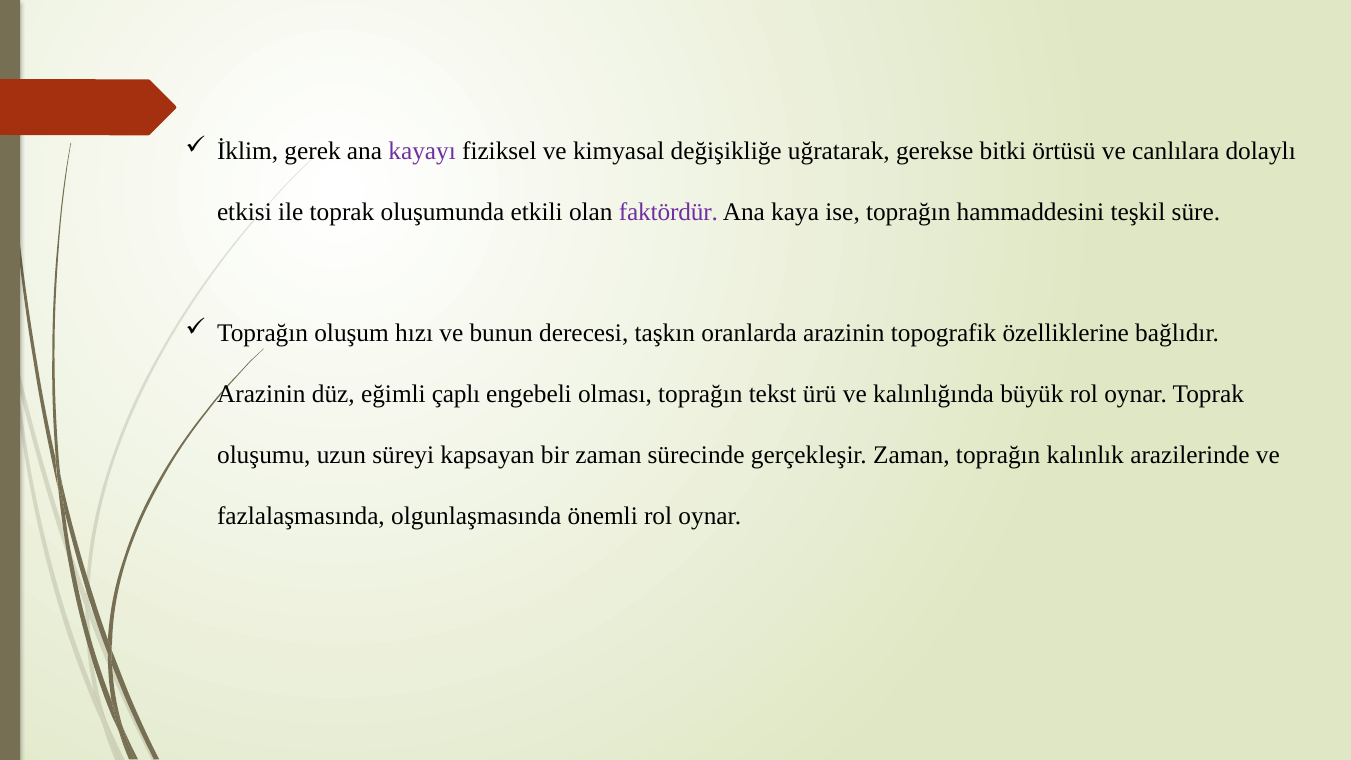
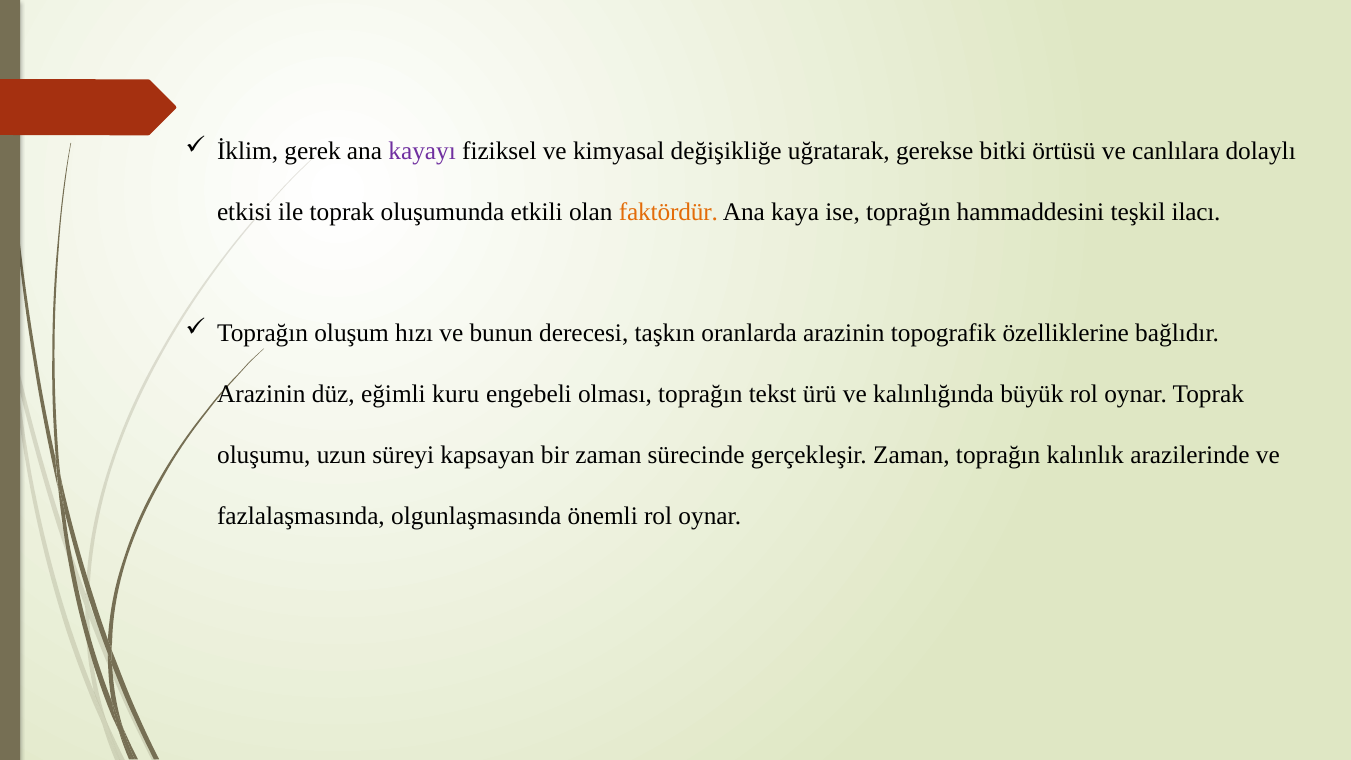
faktördür colour: purple -> orange (668, 212)
süre: süre -> ilacı (1196, 212)
çaplı: çaplı -> kuru (456, 394)
